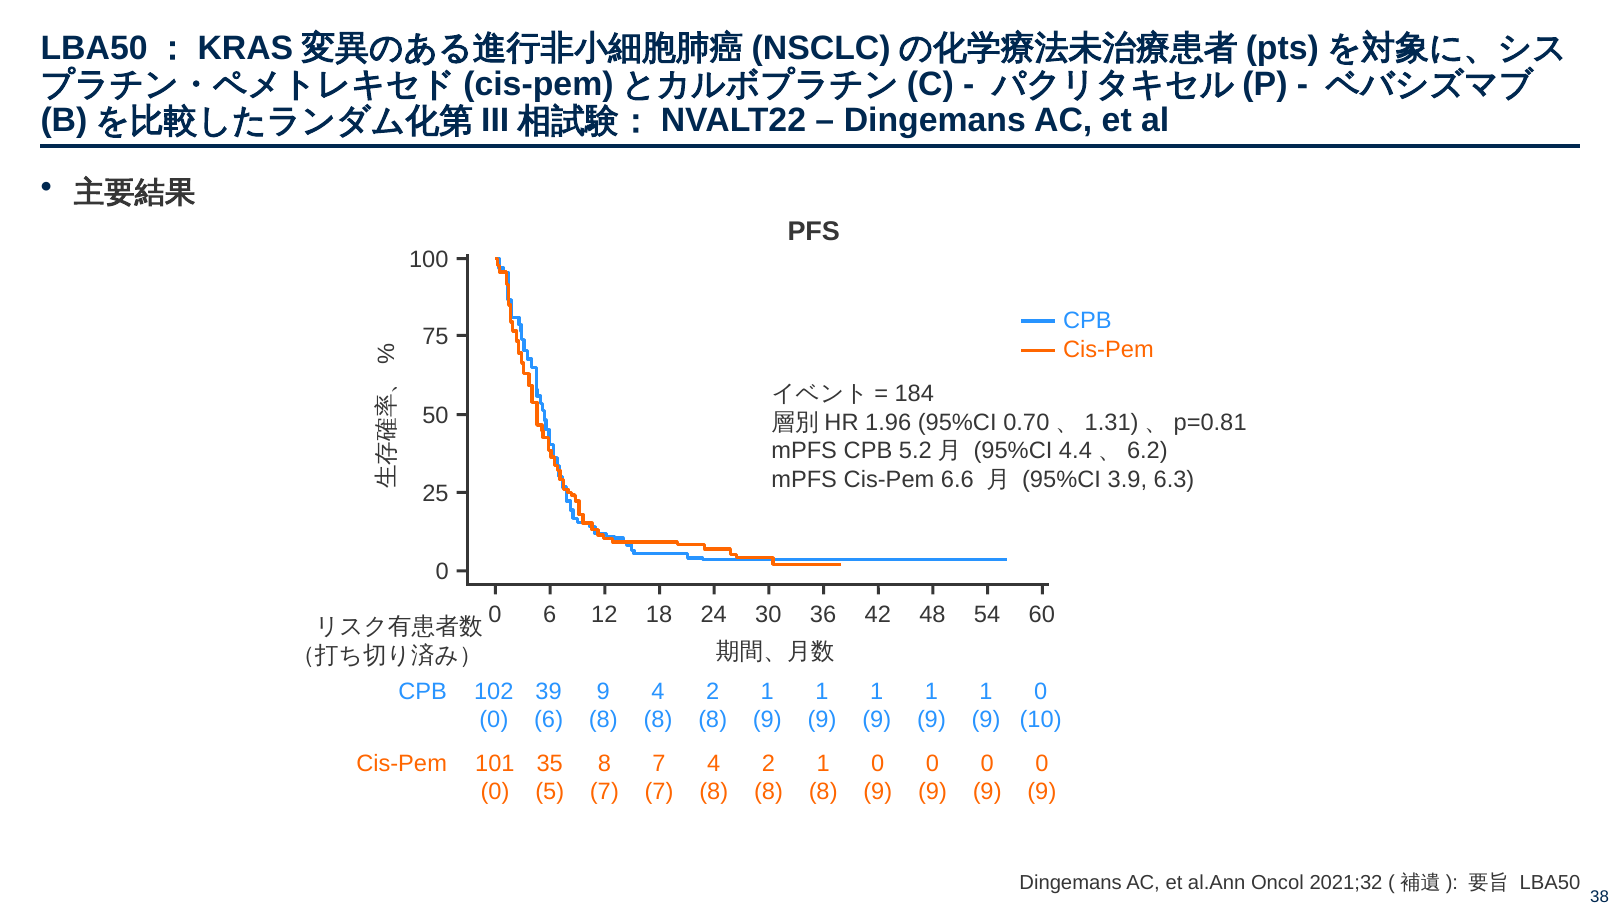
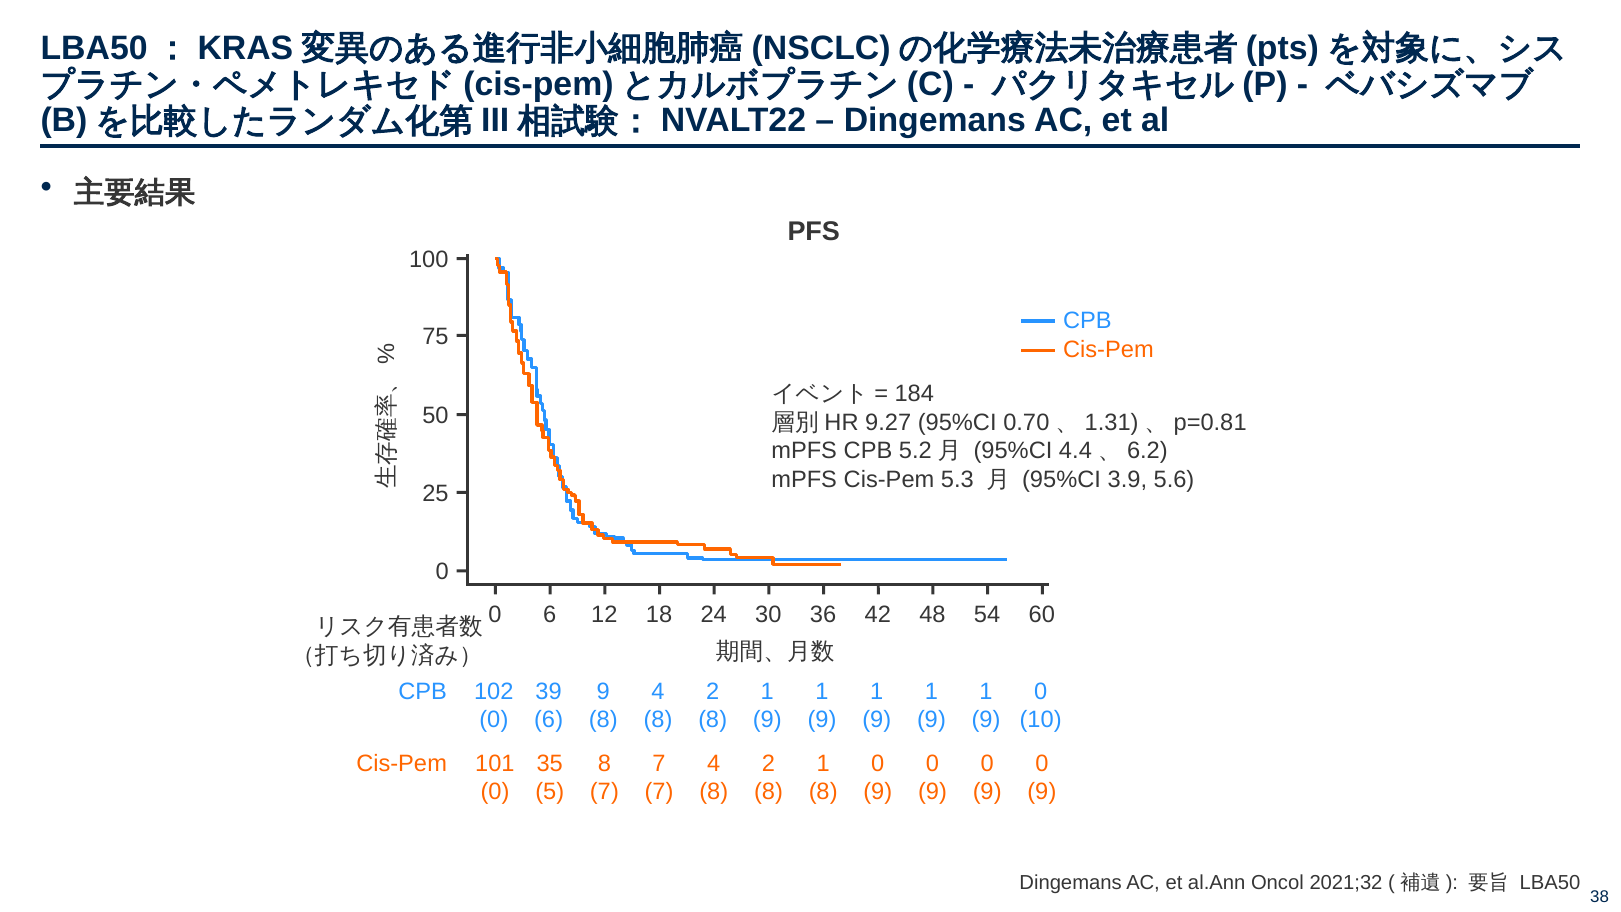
1.96: 1.96 -> 9.27 (888, 422)
6.6: 6.6 -> 5.3 (957, 479)
6.3: 6.3 -> 5.6 (1174, 479)
